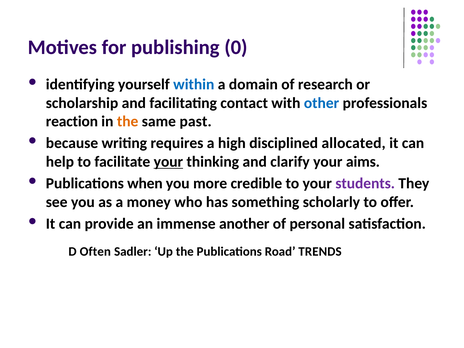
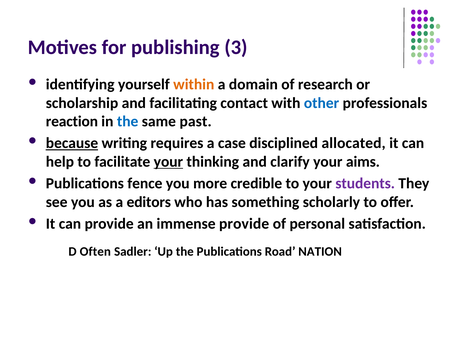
0: 0 -> 3 (236, 47)
within colour: blue -> orange (194, 84)
the colour: orange -> blue (128, 122)
because underline: none -> present (72, 143)
high: high -> case (232, 143)
when: when -> fence (145, 183)
money: money -> editors (149, 202)
immense another: another -> provide (244, 224)
TRENDS: TRENDS -> NATION (320, 252)
